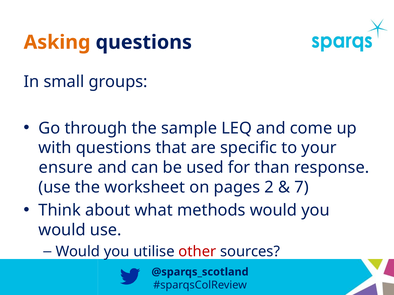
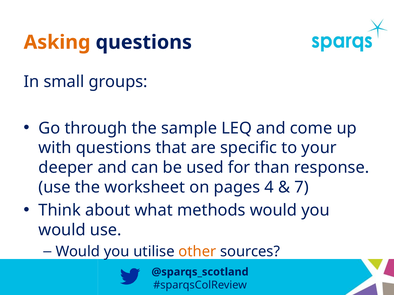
ensure: ensure -> deeper (66, 168)
2: 2 -> 4 (269, 187)
other colour: red -> orange (197, 252)
